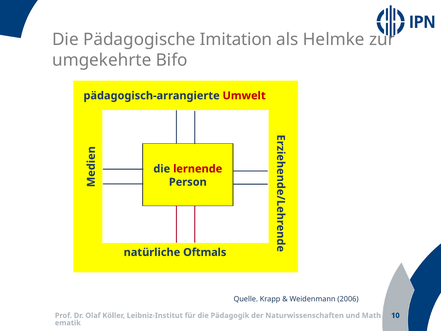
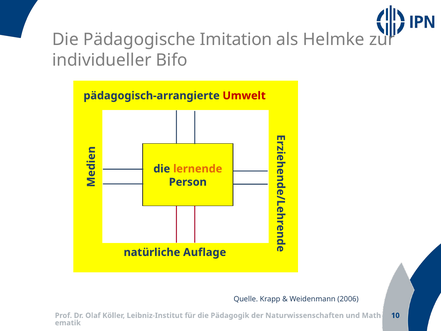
umgekehrte: umgekehrte -> individueller (102, 60)
lernende colour: red -> orange (198, 169)
Oftmals: Oftmals -> Auflage (205, 252)
